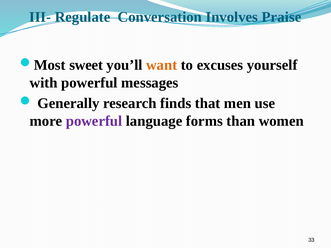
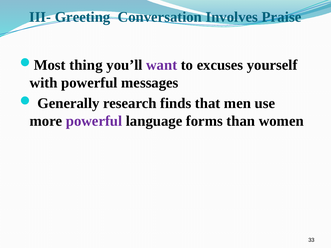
Regulate: Regulate -> Greeting (83, 17)
sweet: sweet -> thing (86, 65)
want colour: orange -> purple (162, 65)
